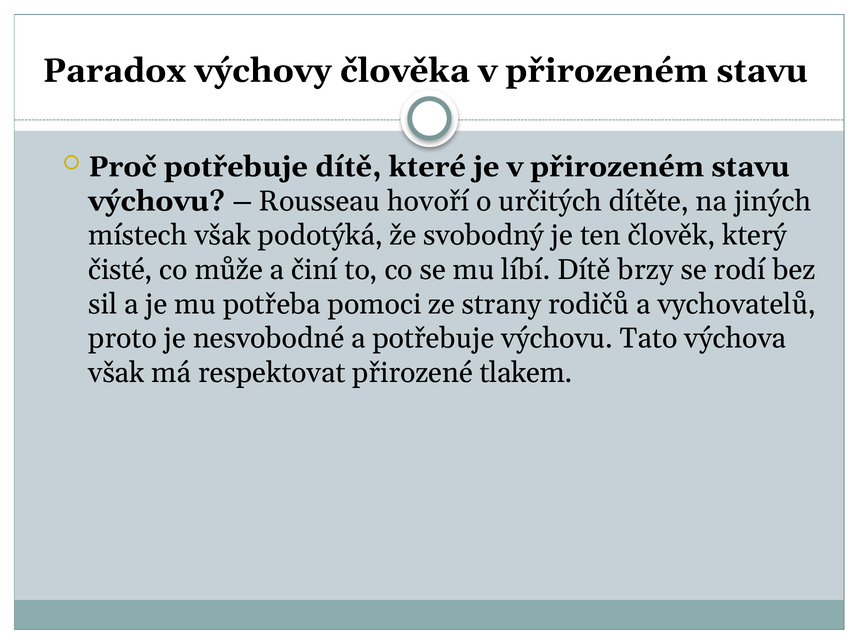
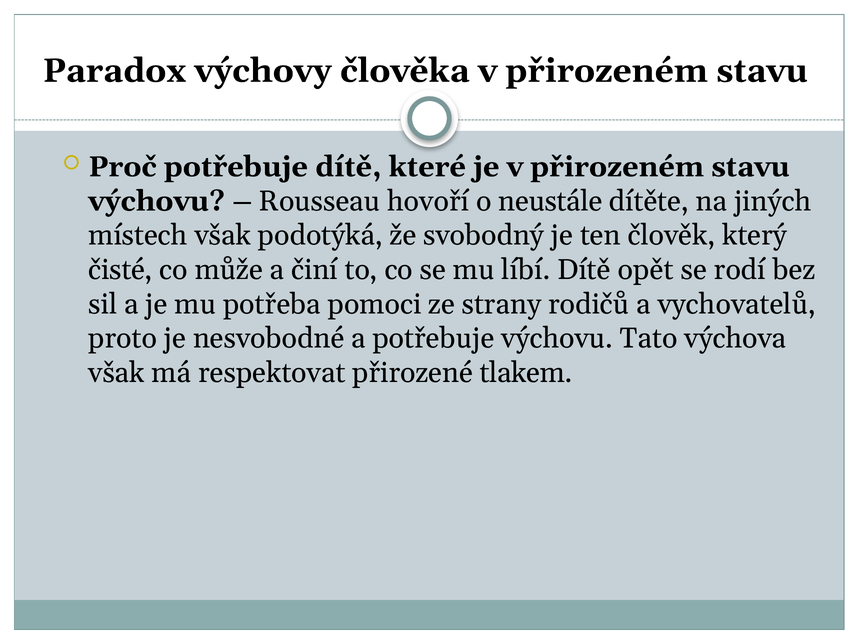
určitých: určitých -> neustále (550, 201)
brzy: brzy -> opět (646, 270)
